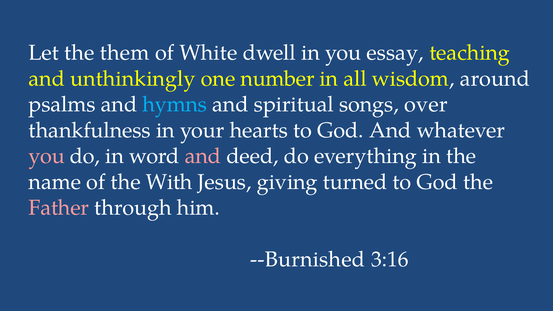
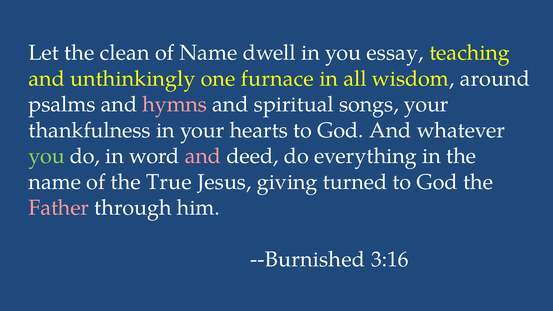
them: them -> clean (125, 53)
of White: White -> Name (208, 53)
number: number -> furnace (277, 79)
hymns colour: light blue -> pink (175, 105)
songs over: over -> your (426, 105)
you colour: pink -> light green (47, 156)
With: With -> True (169, 182)
